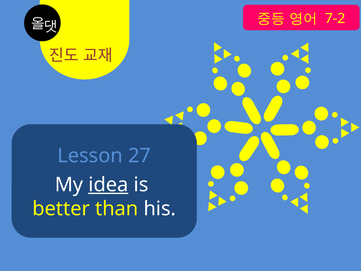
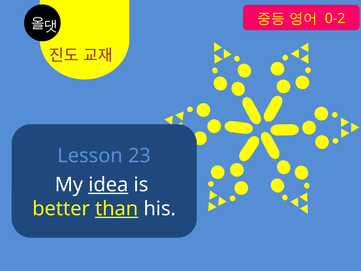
7-2: 7-2 -> 0-2 (335, 18)
27: 27 -> 23 (140, 156)
than underline: none -> present (117, 209)
